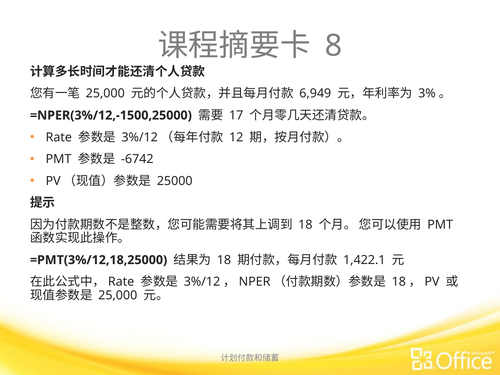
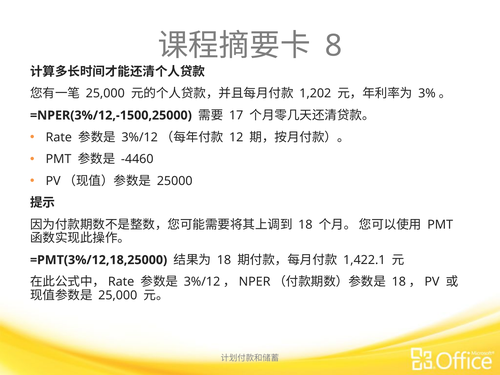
6,949: 6,949 -> 1,202 (315, 94)
-6742: -6742 -> -4460 (137, 159)
